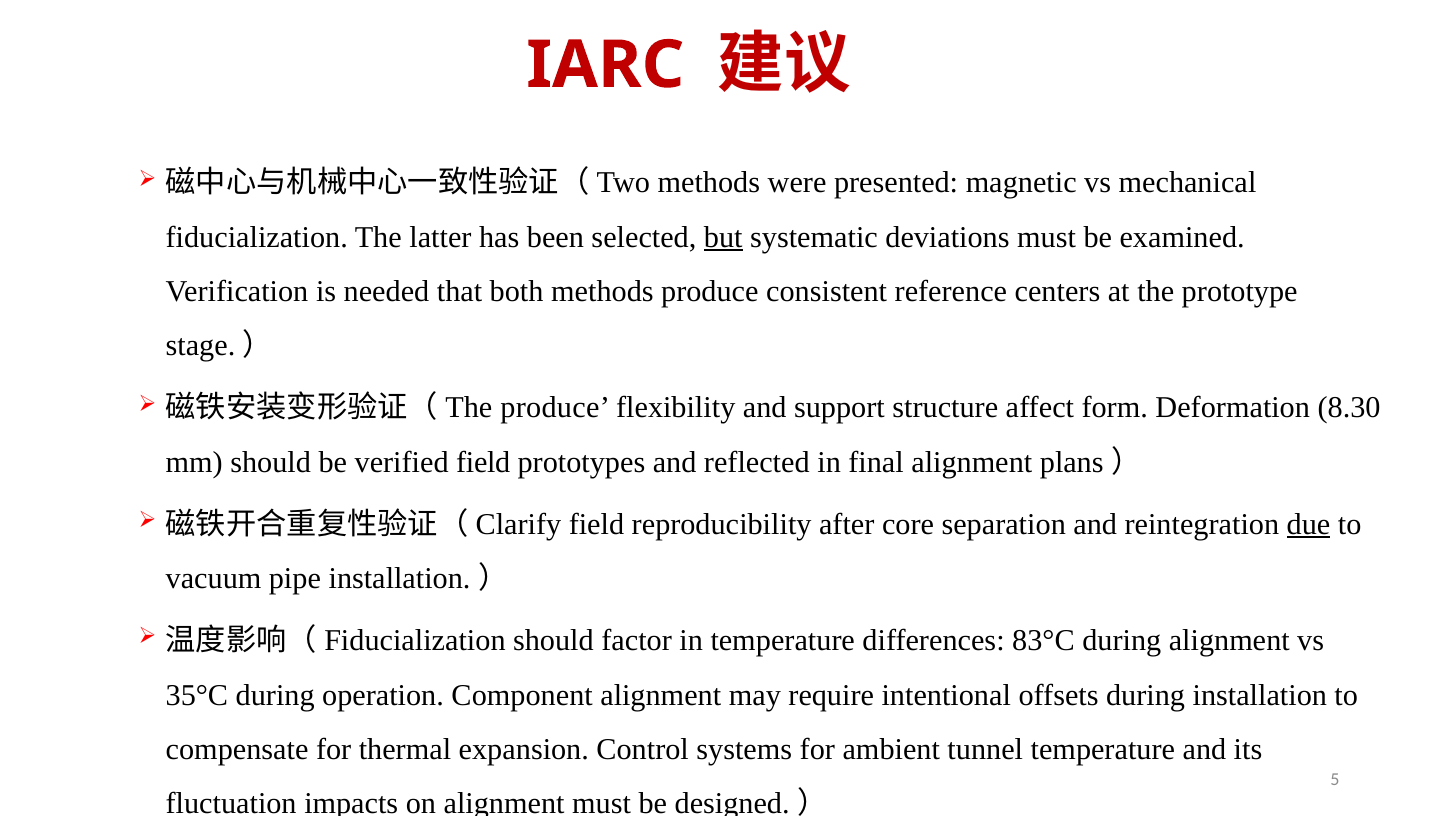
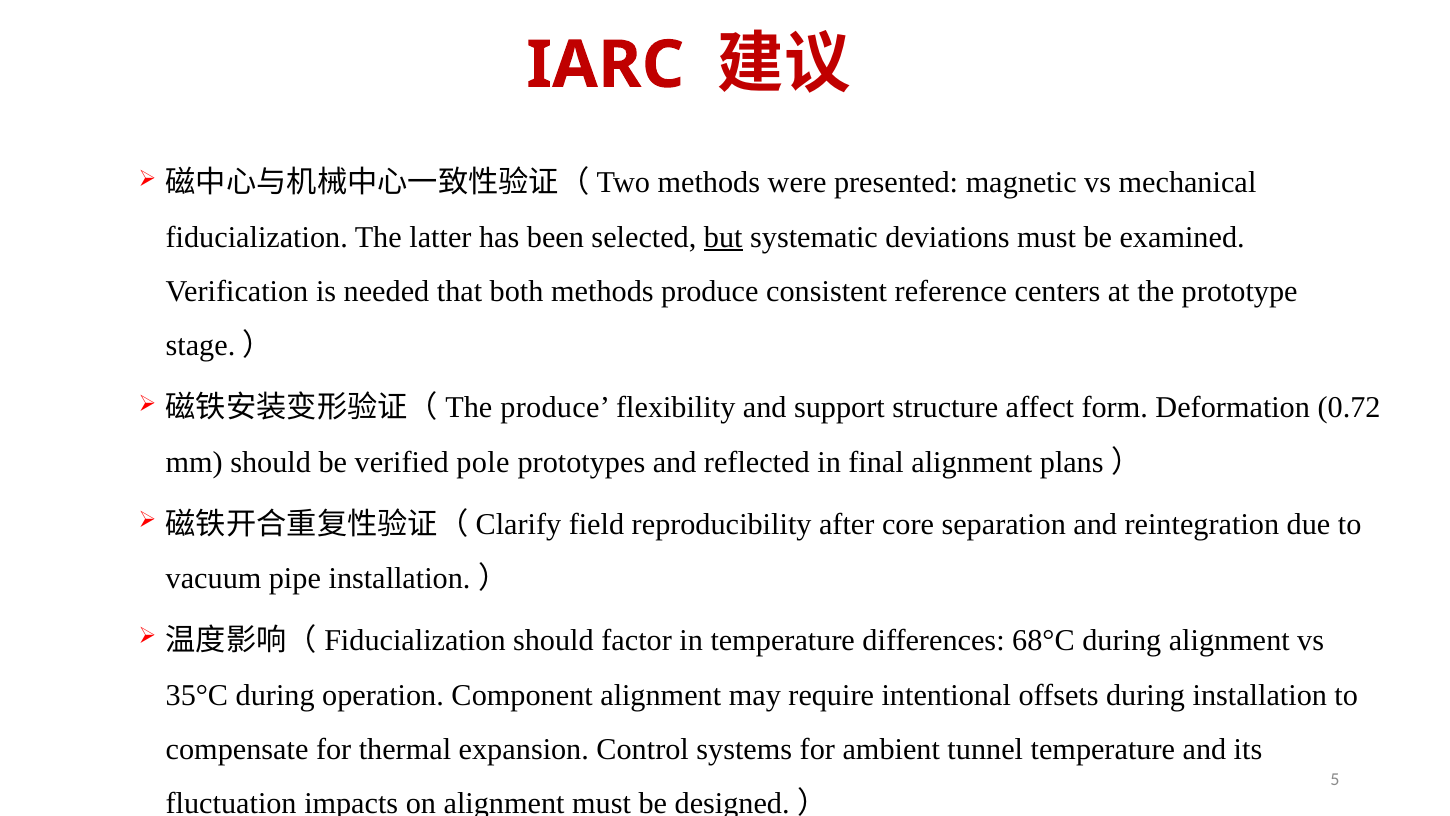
8.30: 8.30 -> 0.72 (1349, 408)
verified field: field -> pole (483, 462)
due underline: present -> none (1308, 524)
83°C: 83°C -> 68°C (1043, 640)
